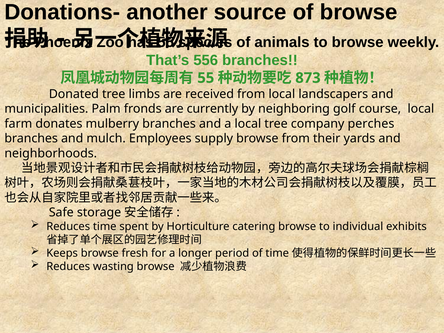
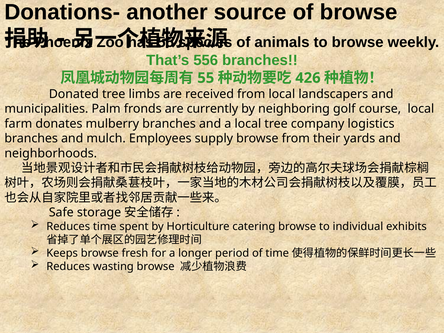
873: 873 -> 426 (308, 78)
perches: perches -> logistics (371, 124)
